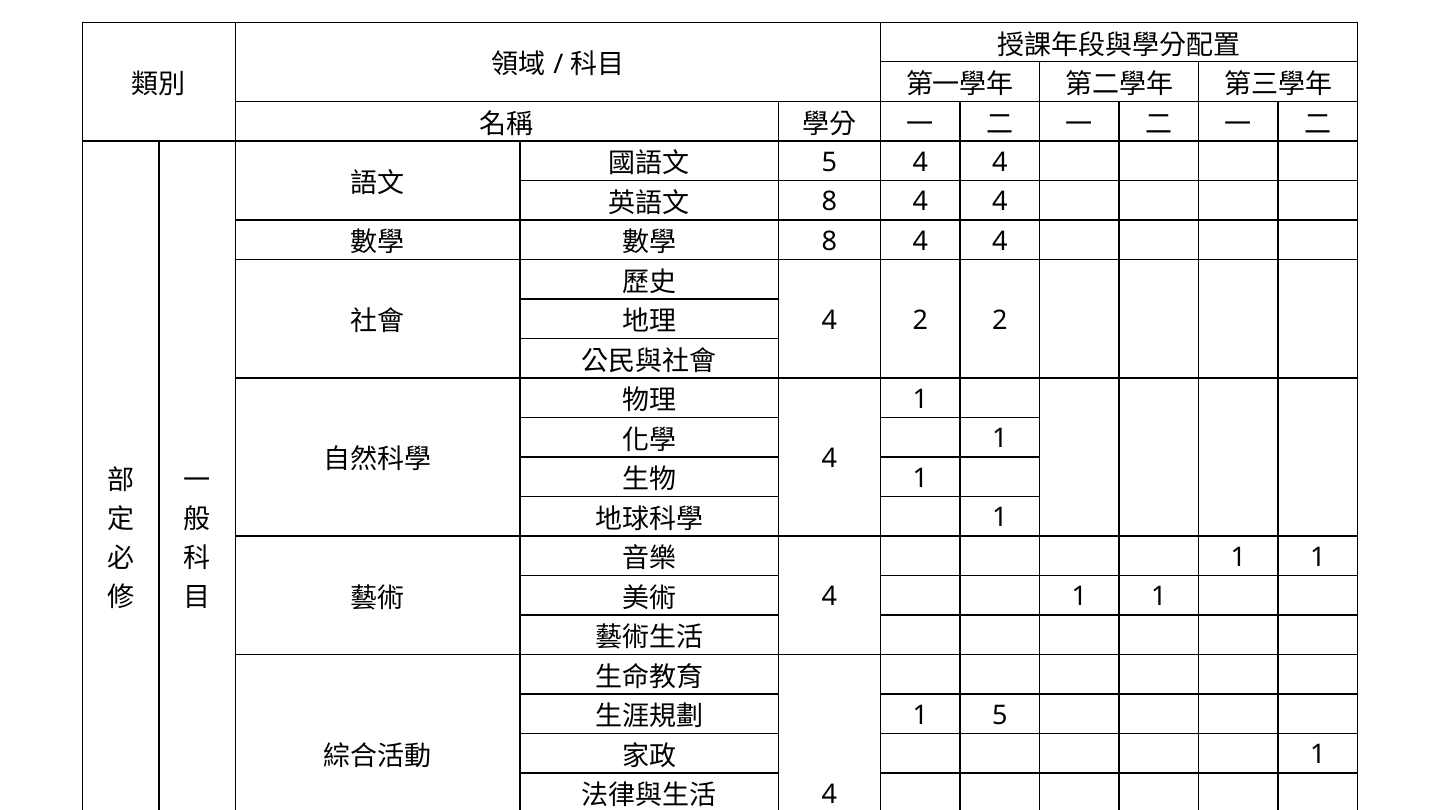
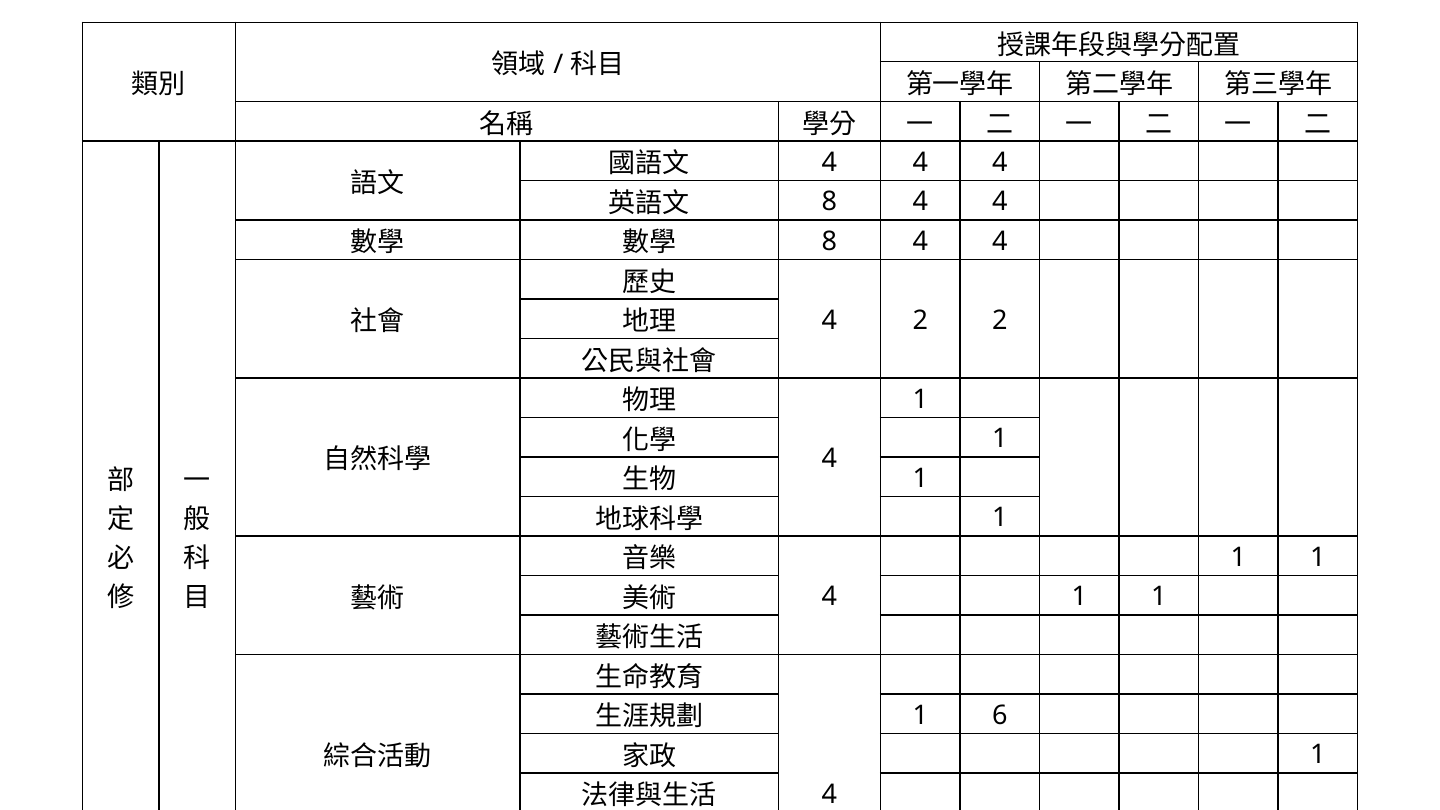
5: 5 -> 4 (829, 162)
1 5: 5 -> 6 (1000, 715)
